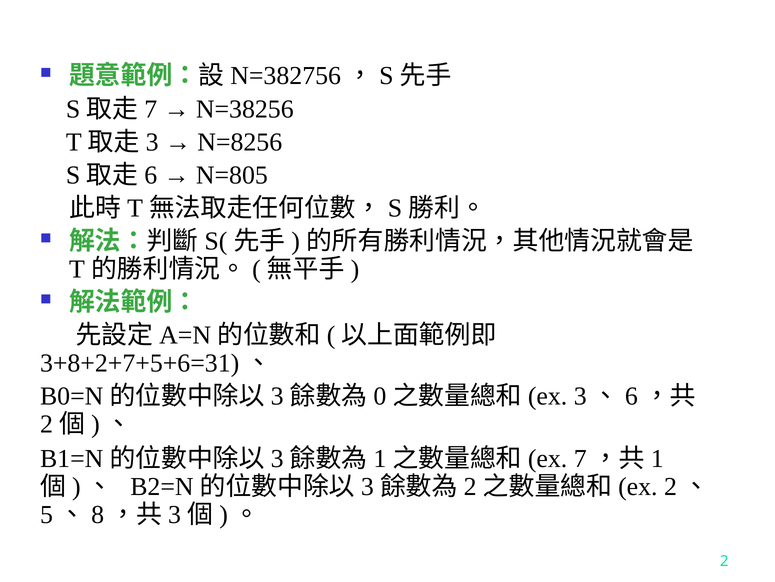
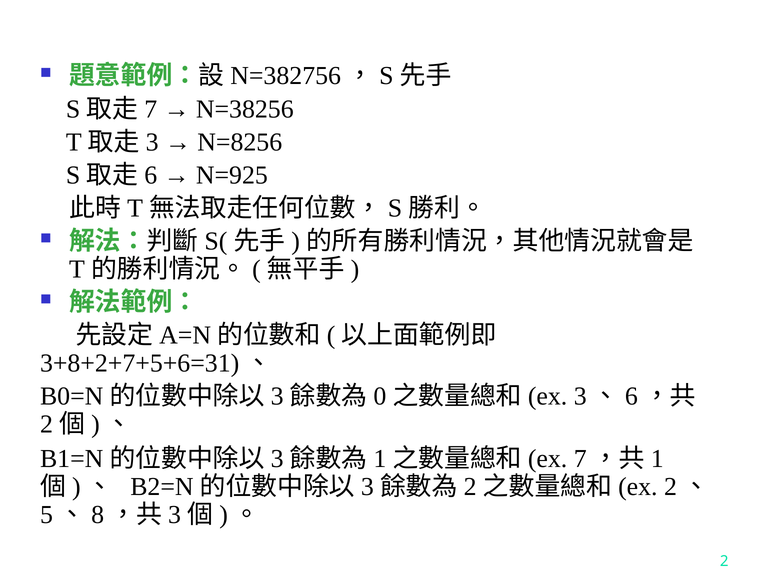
N=805: N=805 -> N=925 (232, 175)
